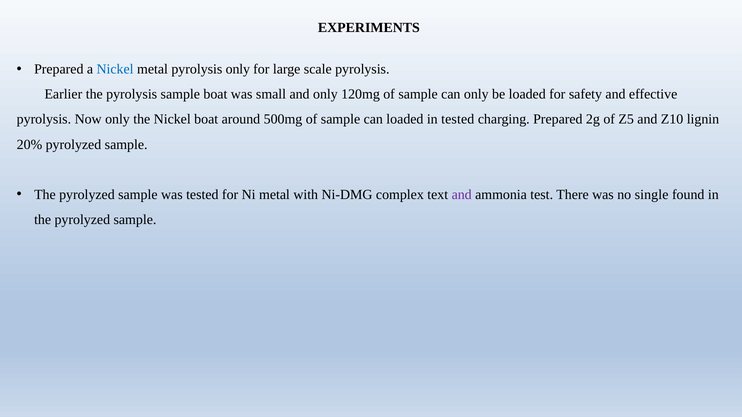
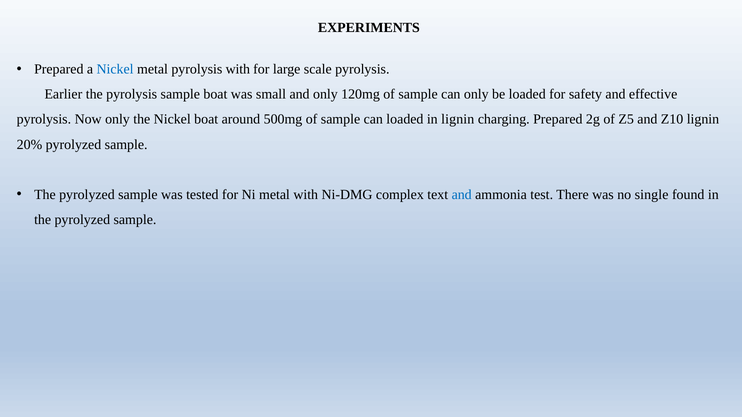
pyrolysis only: only -> with (238, 69)
in tested: tested -> lignin (458, 120)
and colour: purple -> blue (462, 195)
